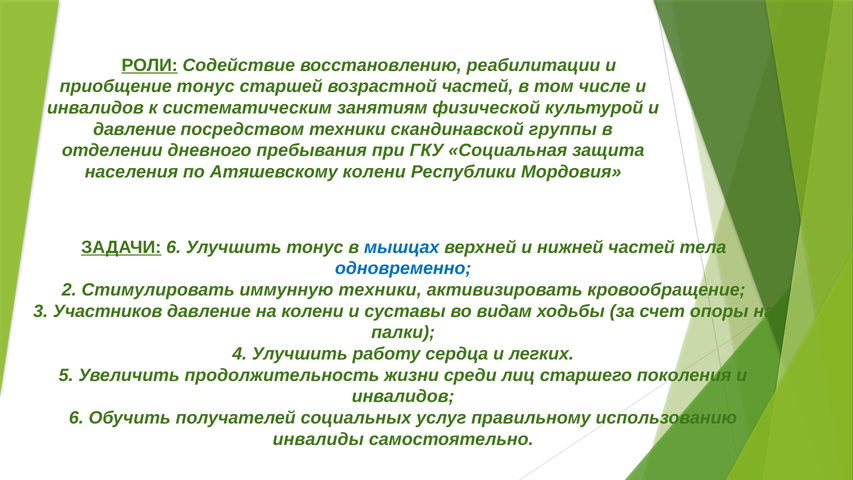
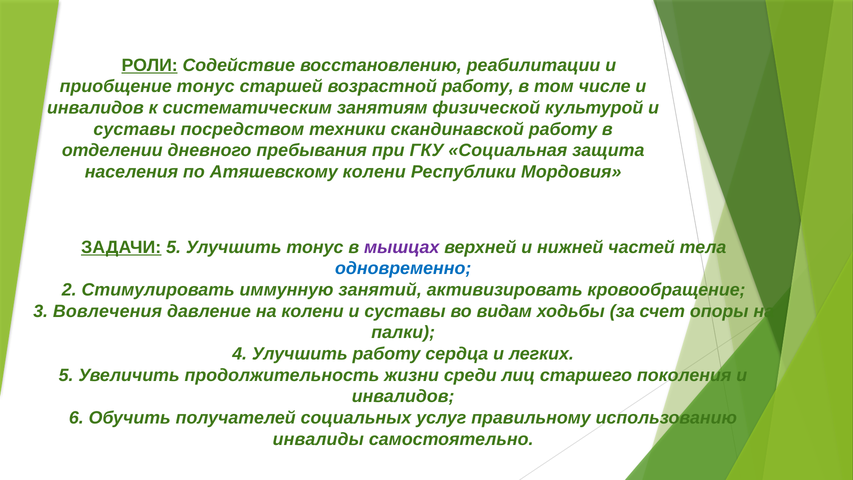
возрастной частей: частей -> работу (478, 87)
давление: давление -> суставы (134, 129)
скандинавской группы: группы -> работу (563, 129)
ЗАДАЧИ 6: 6 -> 5 (174, 247)
мышцах colour: blue -> purple (402, 247)
иммунную техники: техники -> занятий (380, 290)
Участников: Участников -> Вовлечения (107, 311)
